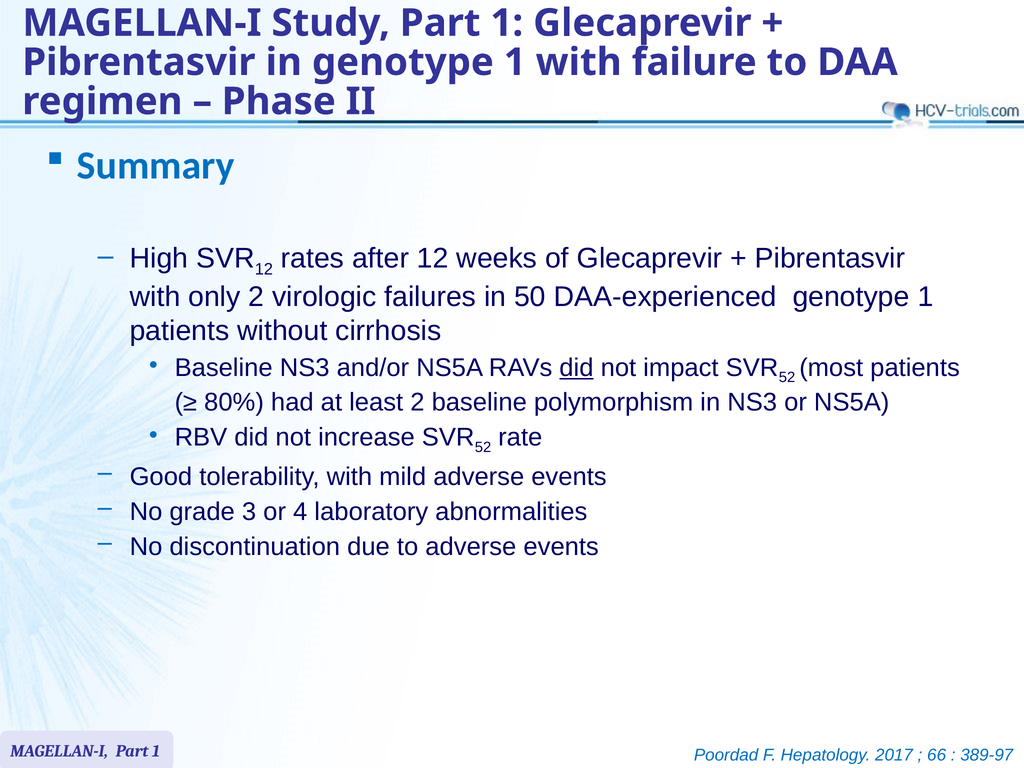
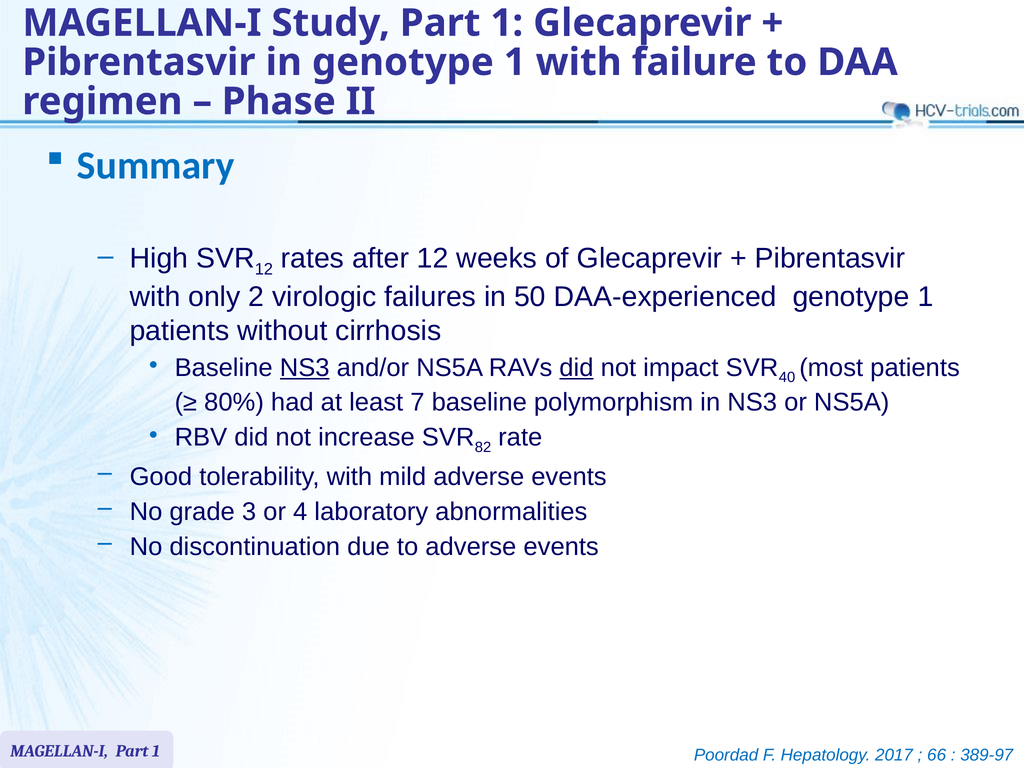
NS3 underline: none -> present (305, 368)
52: 52 -> 40 (787, 378)
least 2: 2 -> 7 (417, 403)
52: 52 -> 82 (483, 447)
